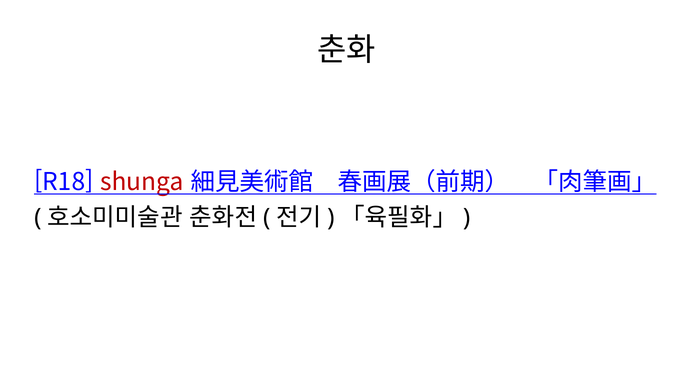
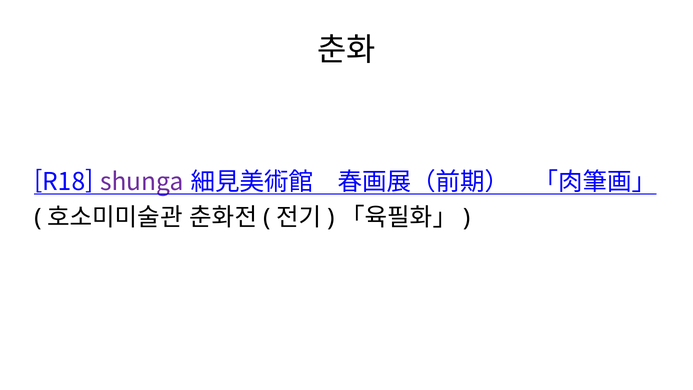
shunga colour: red -> purple (142, 182)
